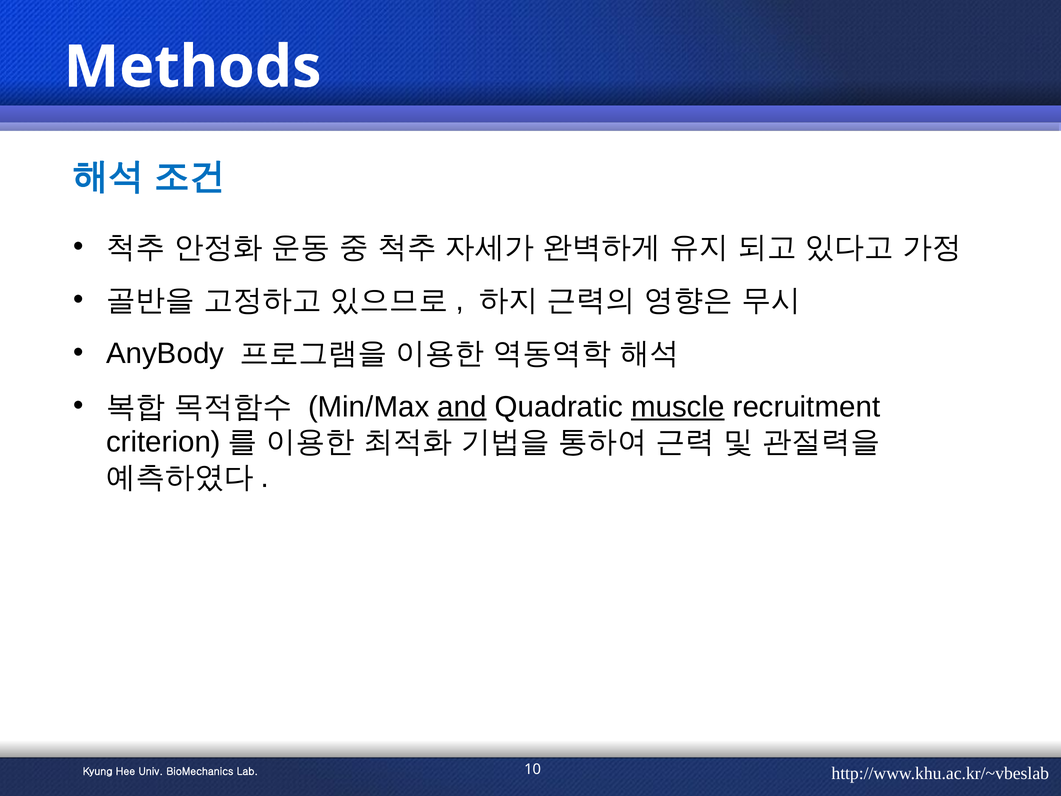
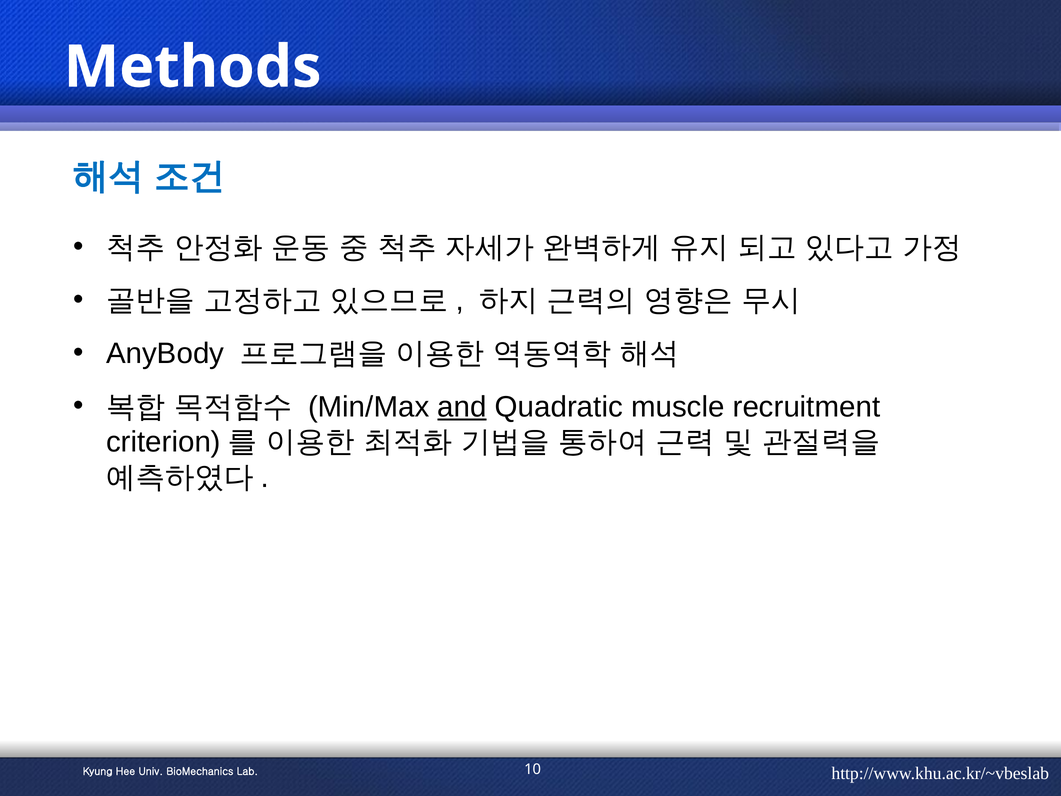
muscle underline: present -> none (678, 407)
